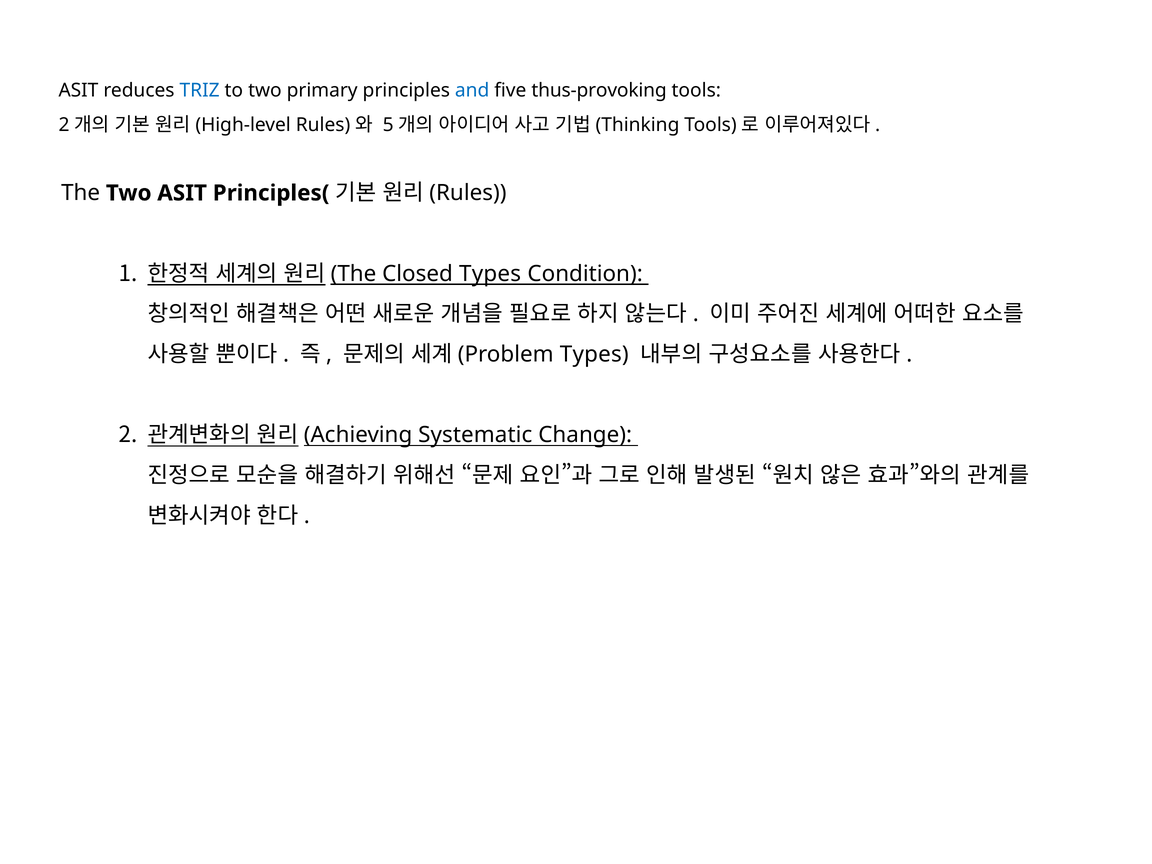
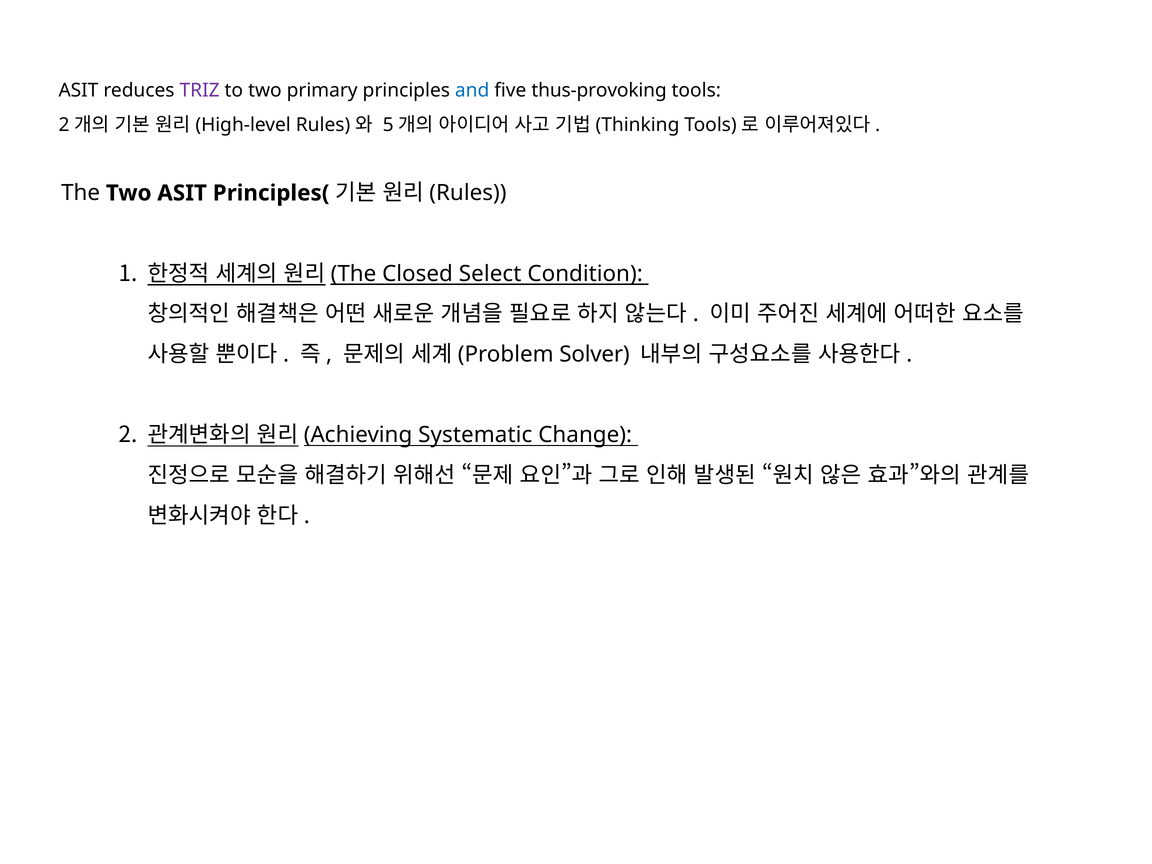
TRIZ colour: blue -> purple (200, 90)
Closed Types: Types -> Select (490, 274)
Types: Types -> Solver (594, 354)
